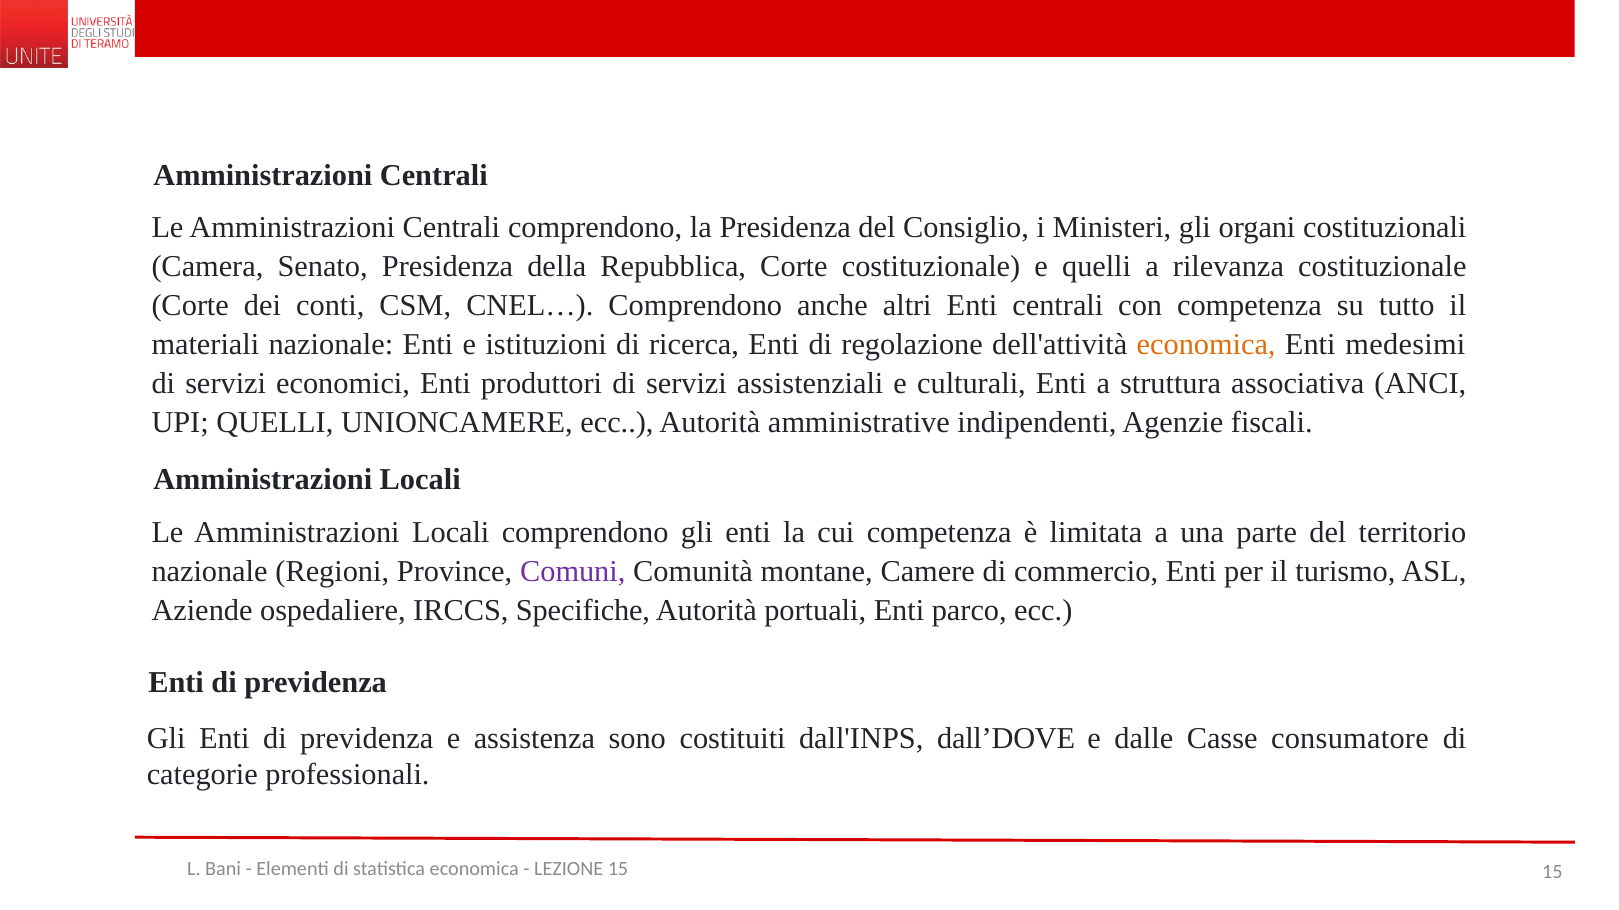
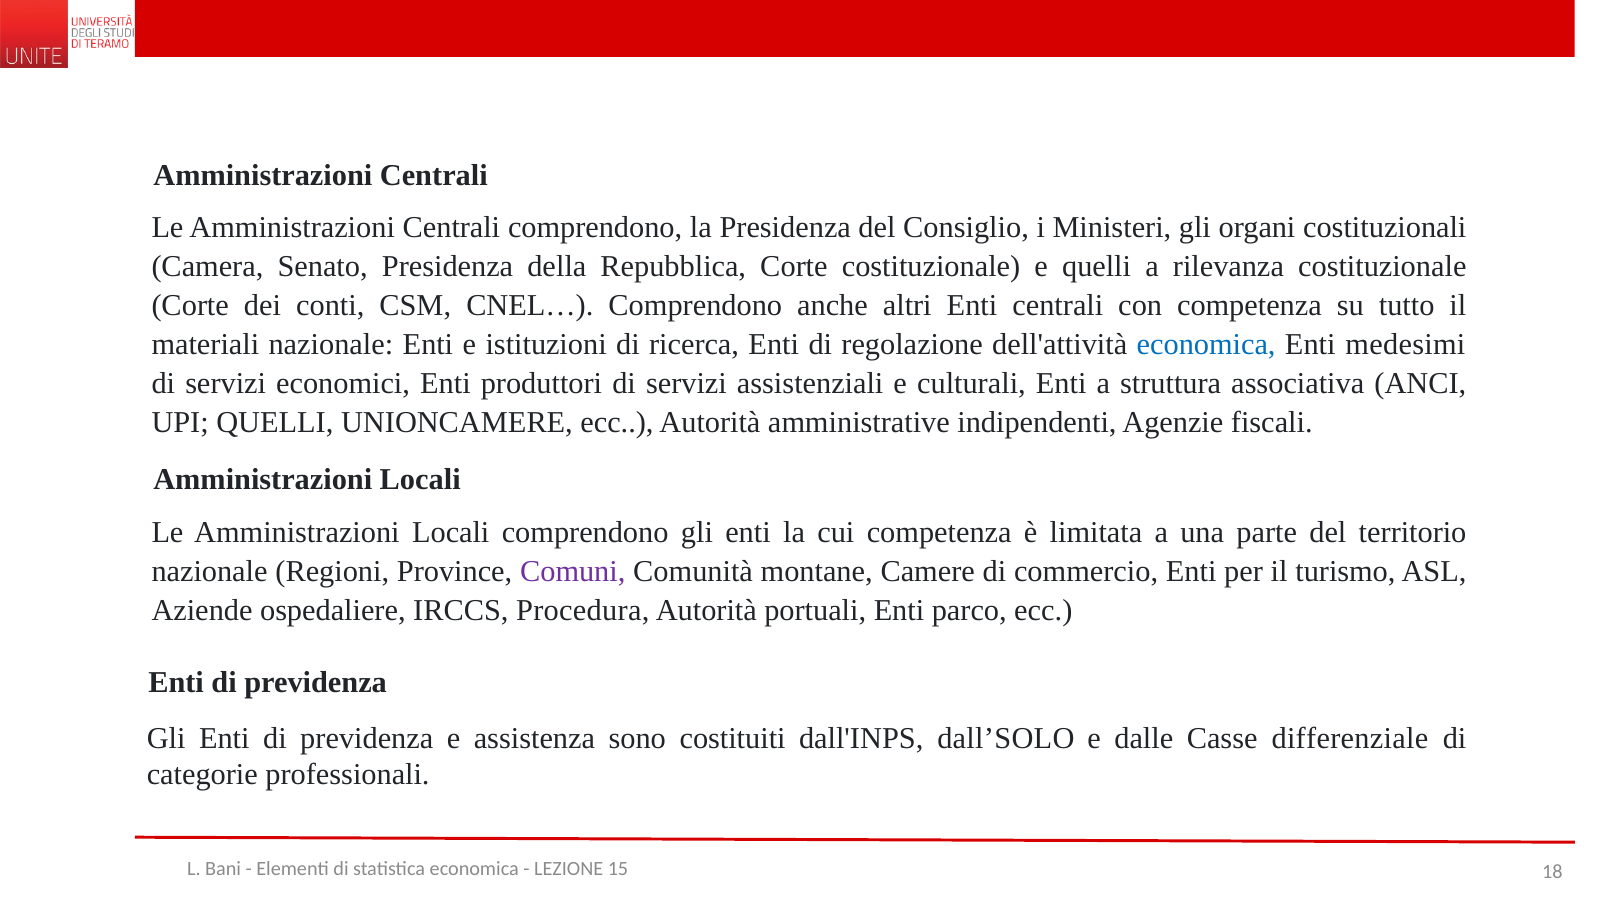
economica colour: orange -> blue (1206, 345)
Specifiche: Specifiche -> Procedura (583, 611)
dall’DOVE: dall’DOVE -> dall’SOLO (1006, 739)
consumatore: consumatore -> differenziale (1350, 739)
15 15: 15 -> 18 (1552, 872)
